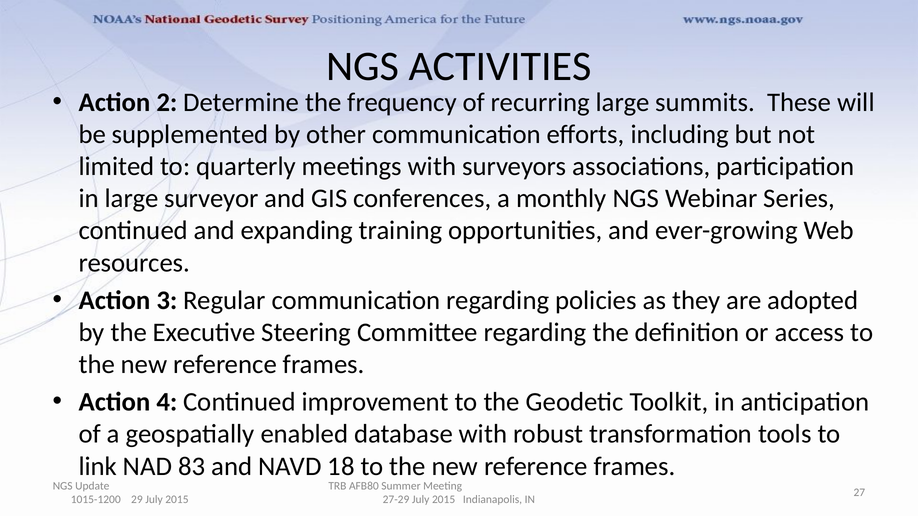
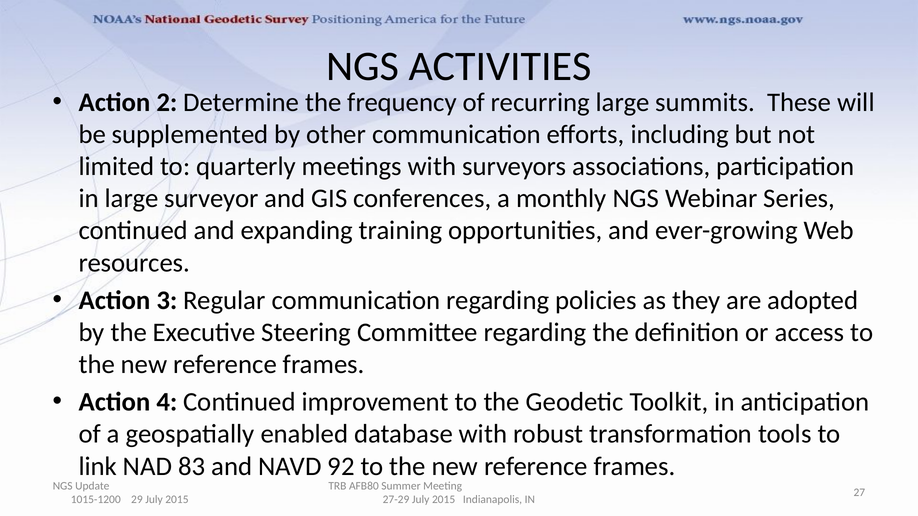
18: 18 -> 92 (341, 467)
